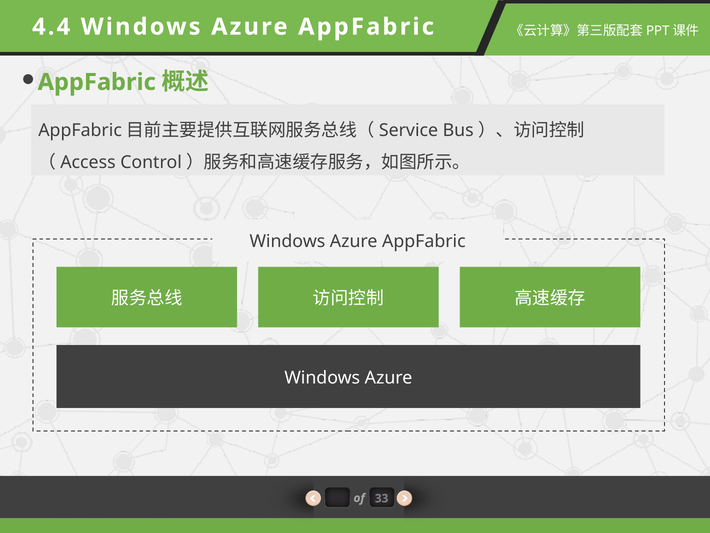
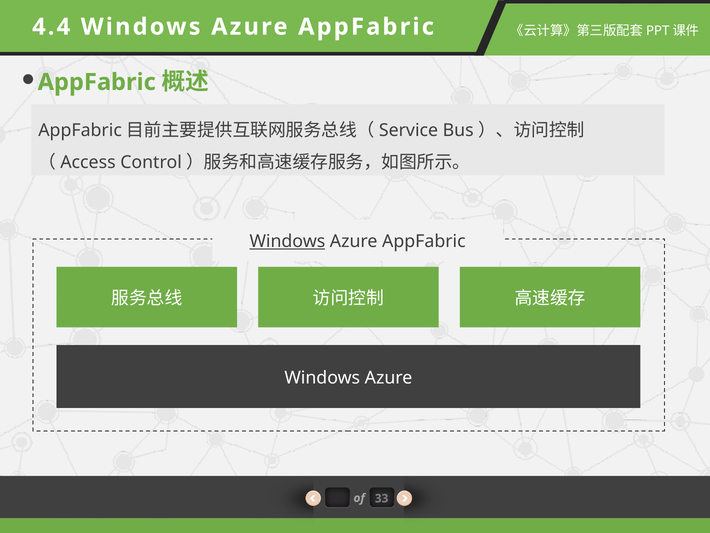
Windows underline: none -> present (287, 241)
